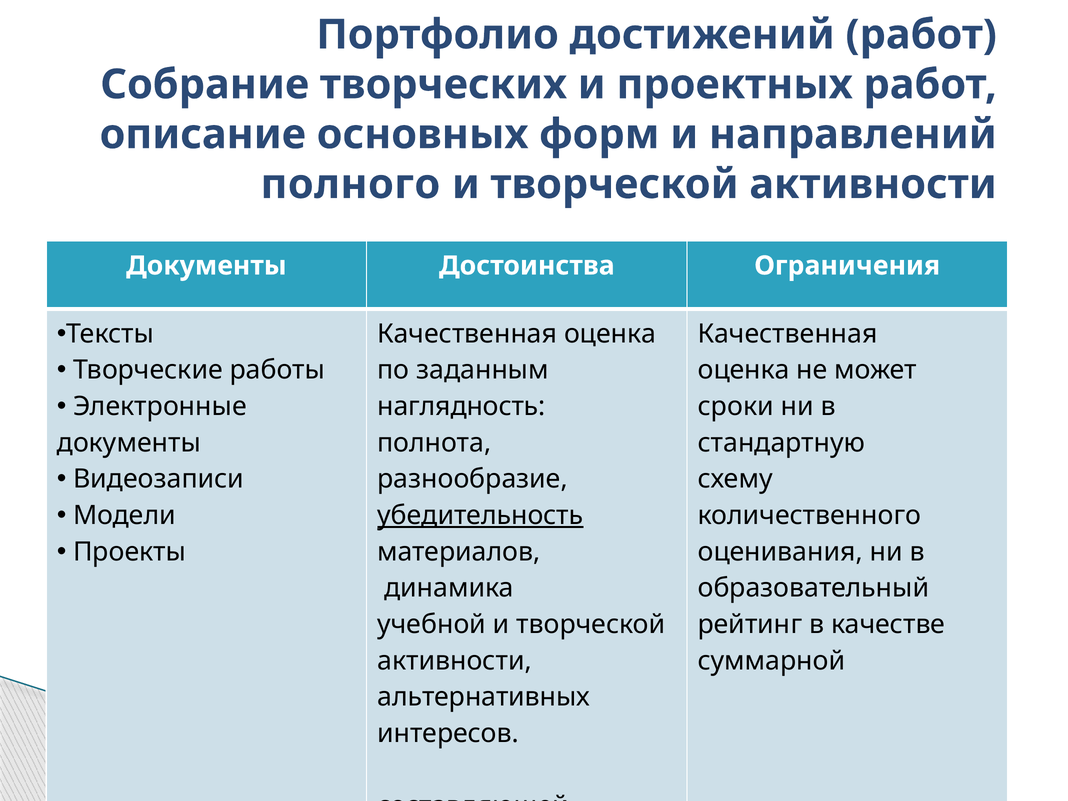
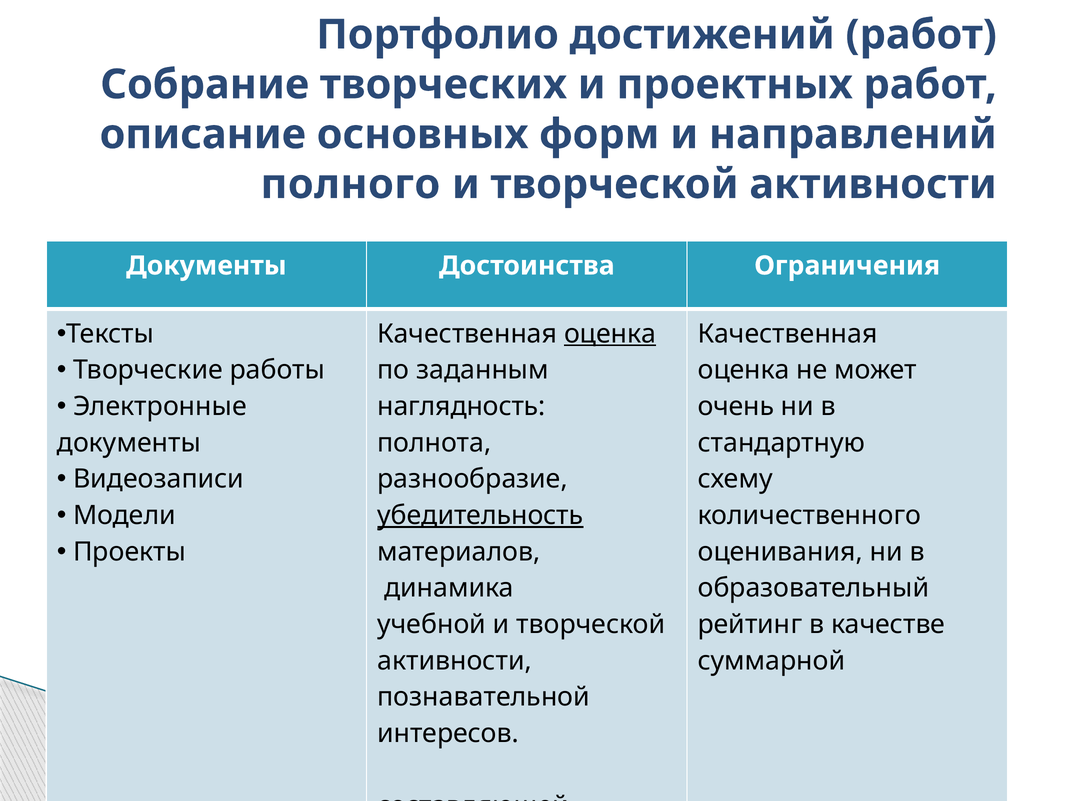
оценка underline: none -> present (610, 334)
сроки: сроки -> очень (736, 406)
альтернативных: альтернативных -> познавательной (484, 697)
